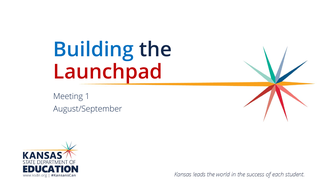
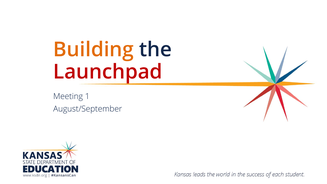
Building colour: blue -> orange (94, 50)
